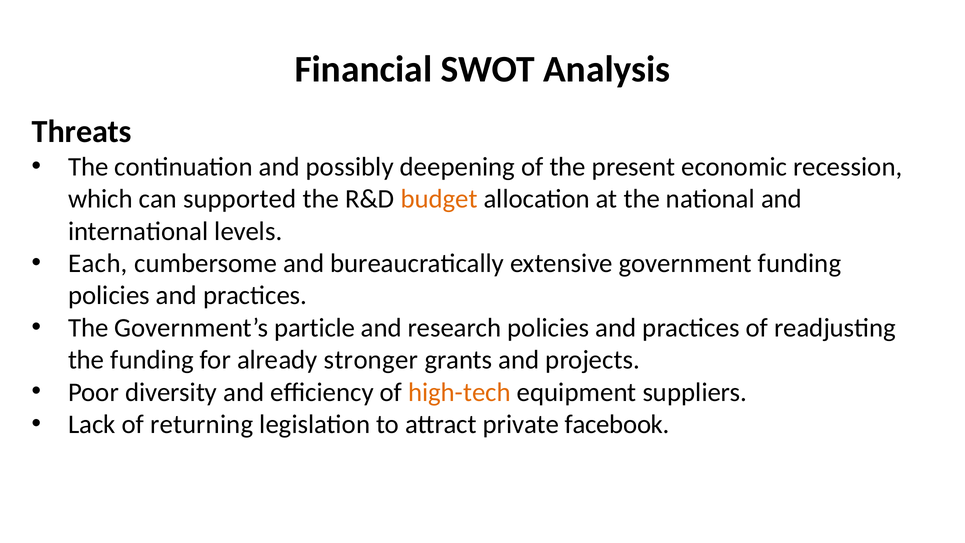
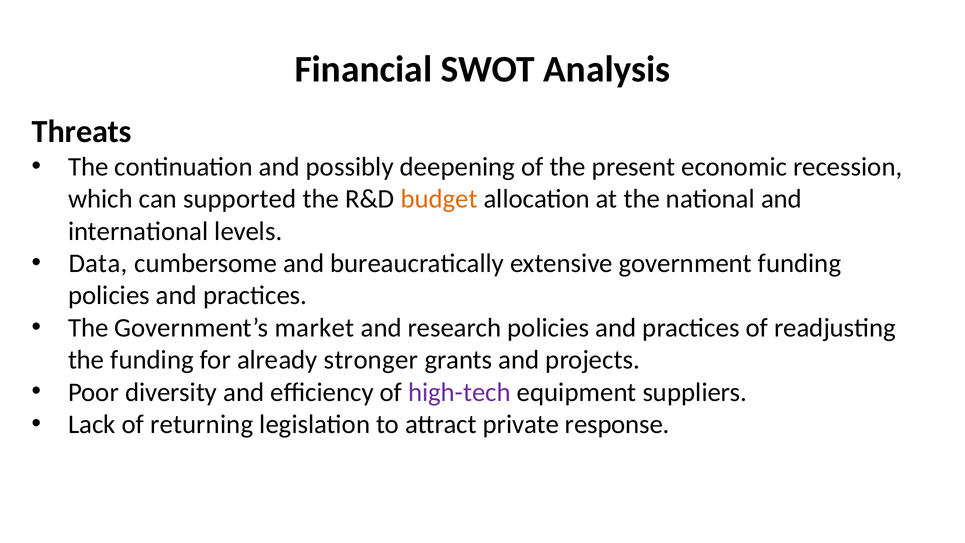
Each: Each -> Data (98, 263)
particle: particle -> market (314, 328)
high-tech colour: orange -> purple (459, 392)
facebook: facebook -> response (617, 424)
